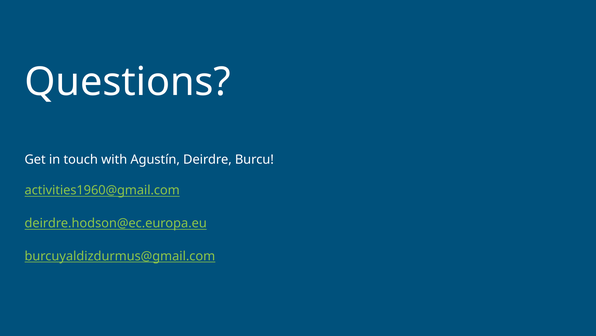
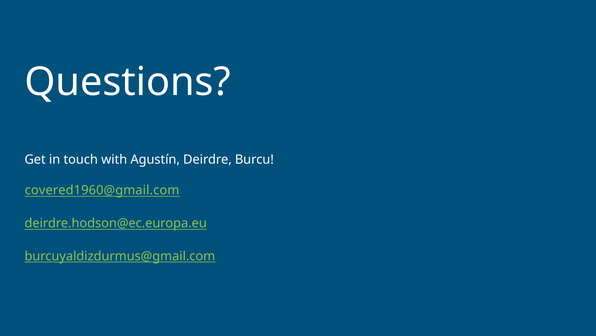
activities1960@gmail.com: activities1960@gmail.com -> covered1960@gmail.com (102, 190)
